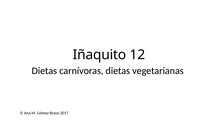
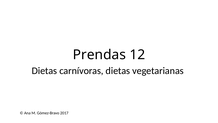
Iñaquito: Iñaquito -> Prendas (99, 54)
